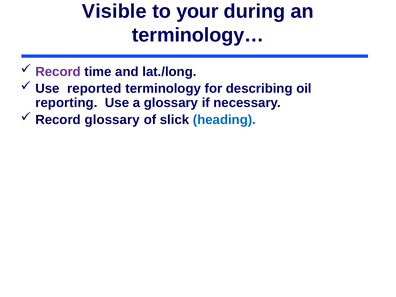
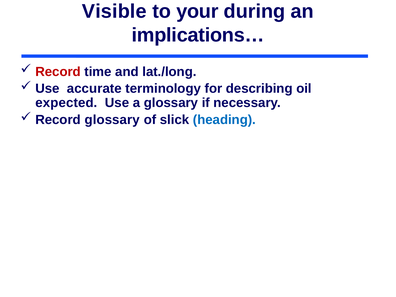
terminology…: terminology… -> implications… (198, 35)
Record colour: purple -> red (58, 72)
reported: reported -> accurate (94, 89)
reporting: reporting -> expected (66, 103)
